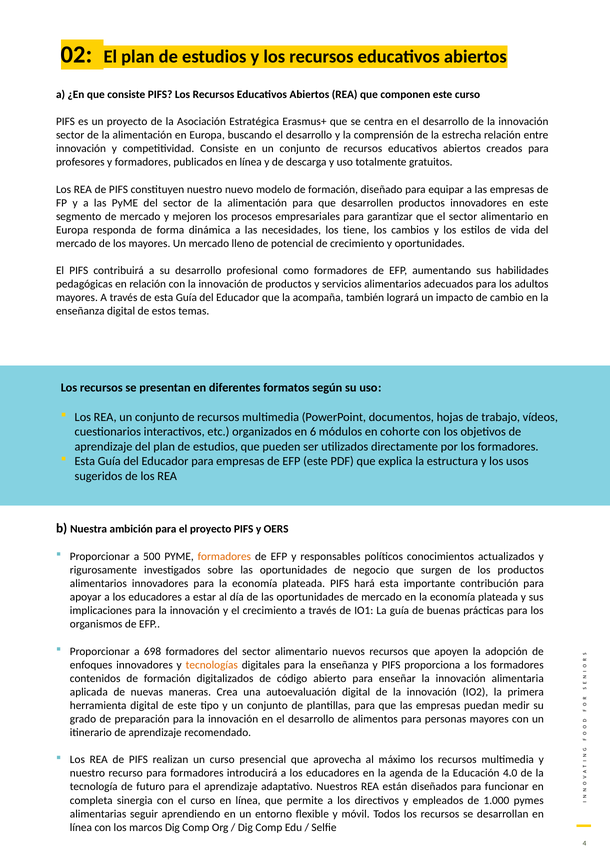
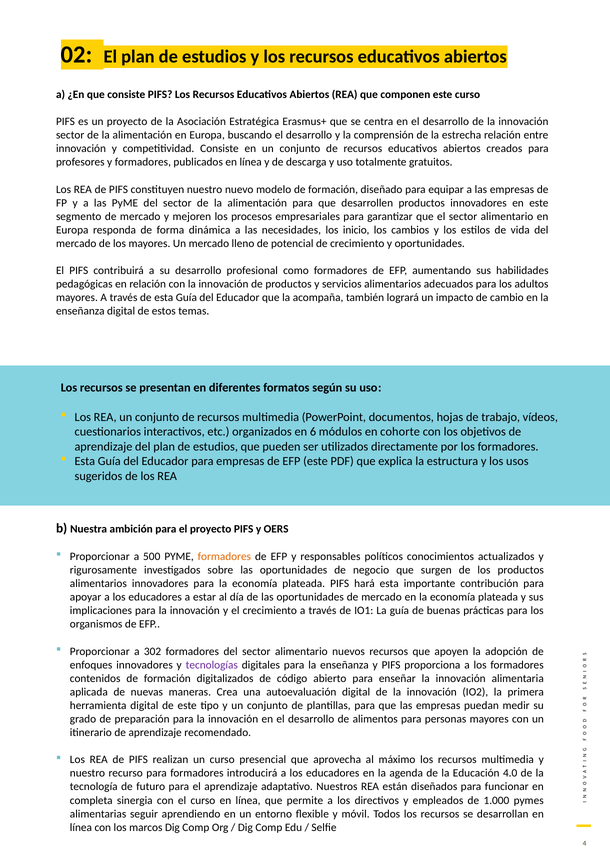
tiene: tiene -> inicio (356, 230)
698: 698 -> 302 (153, 651)
tecnologías colour: orange -> purple (212, 665)
